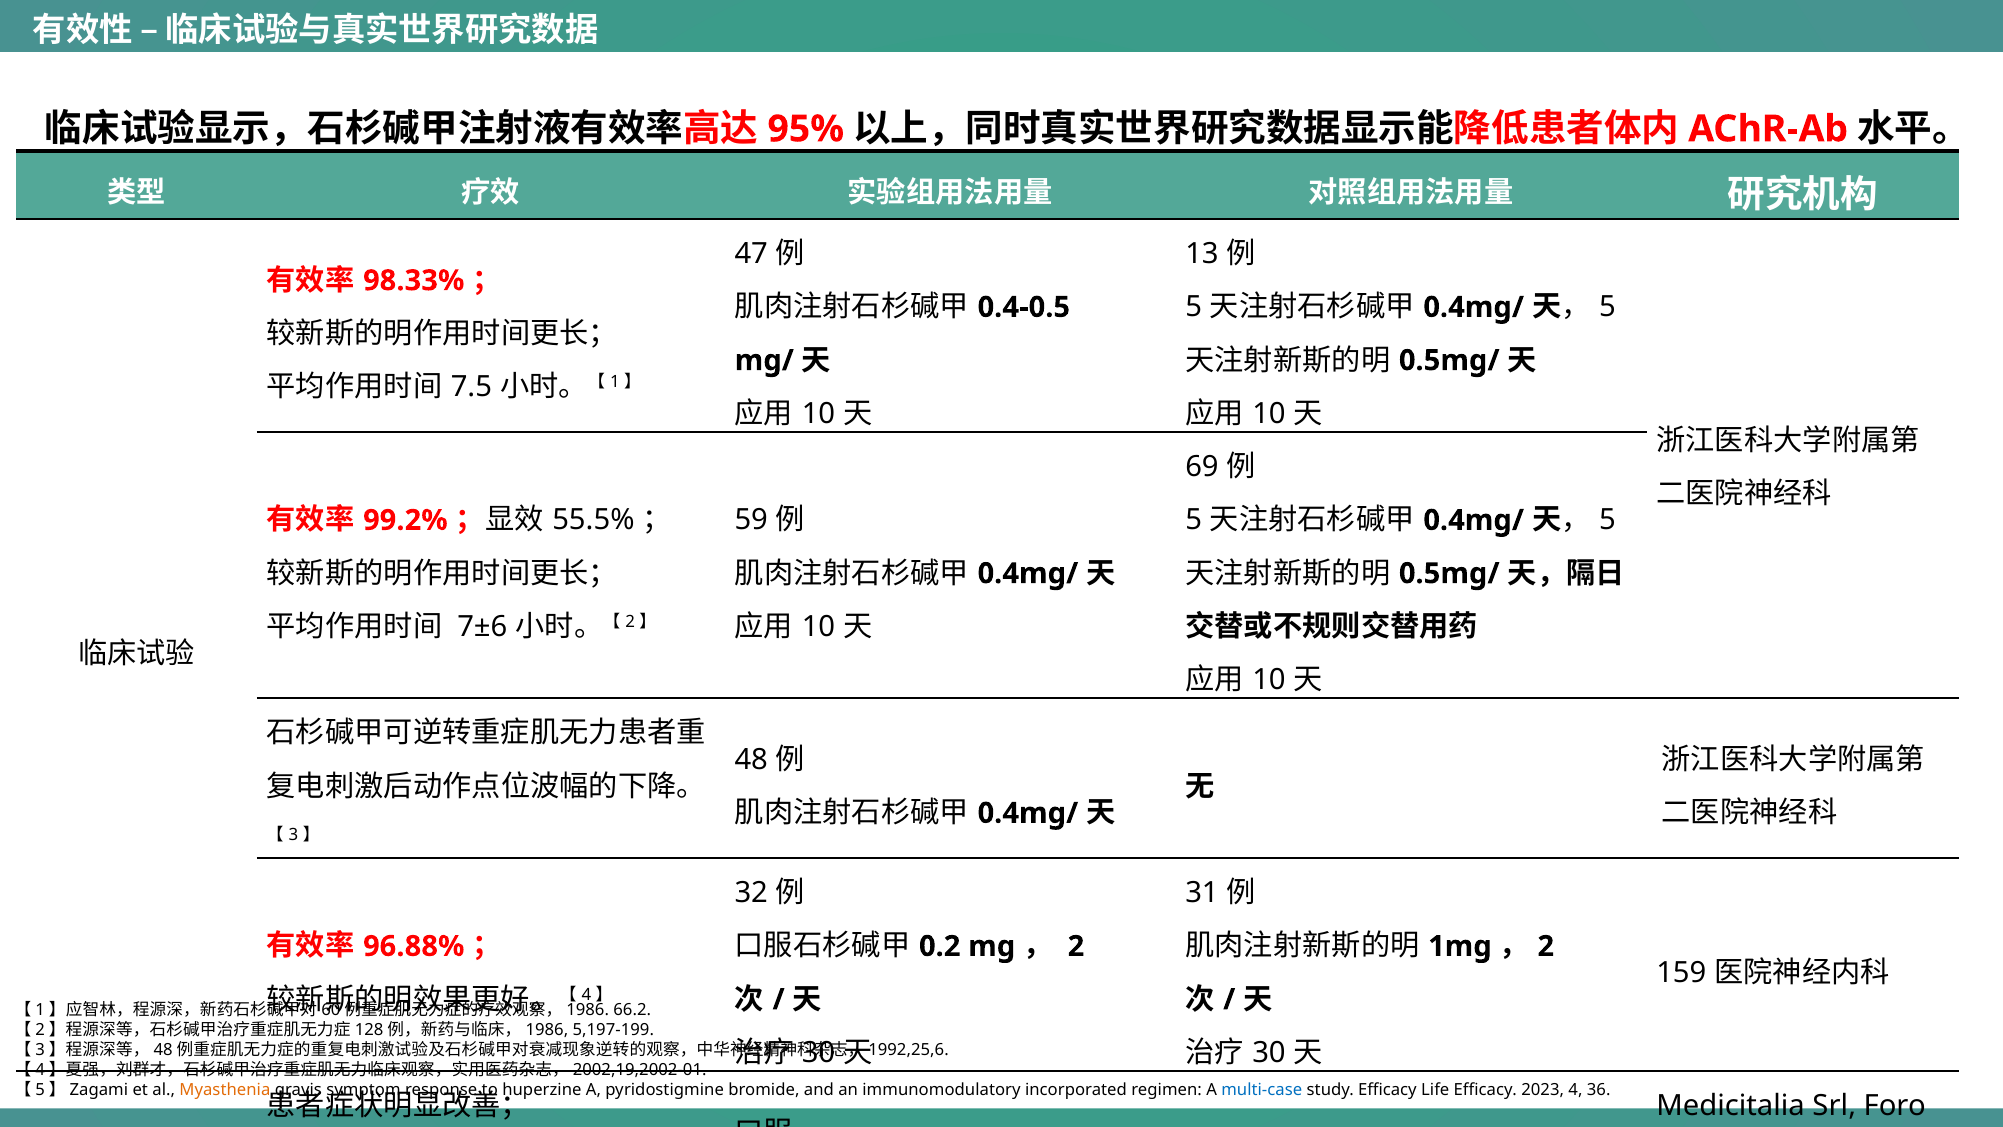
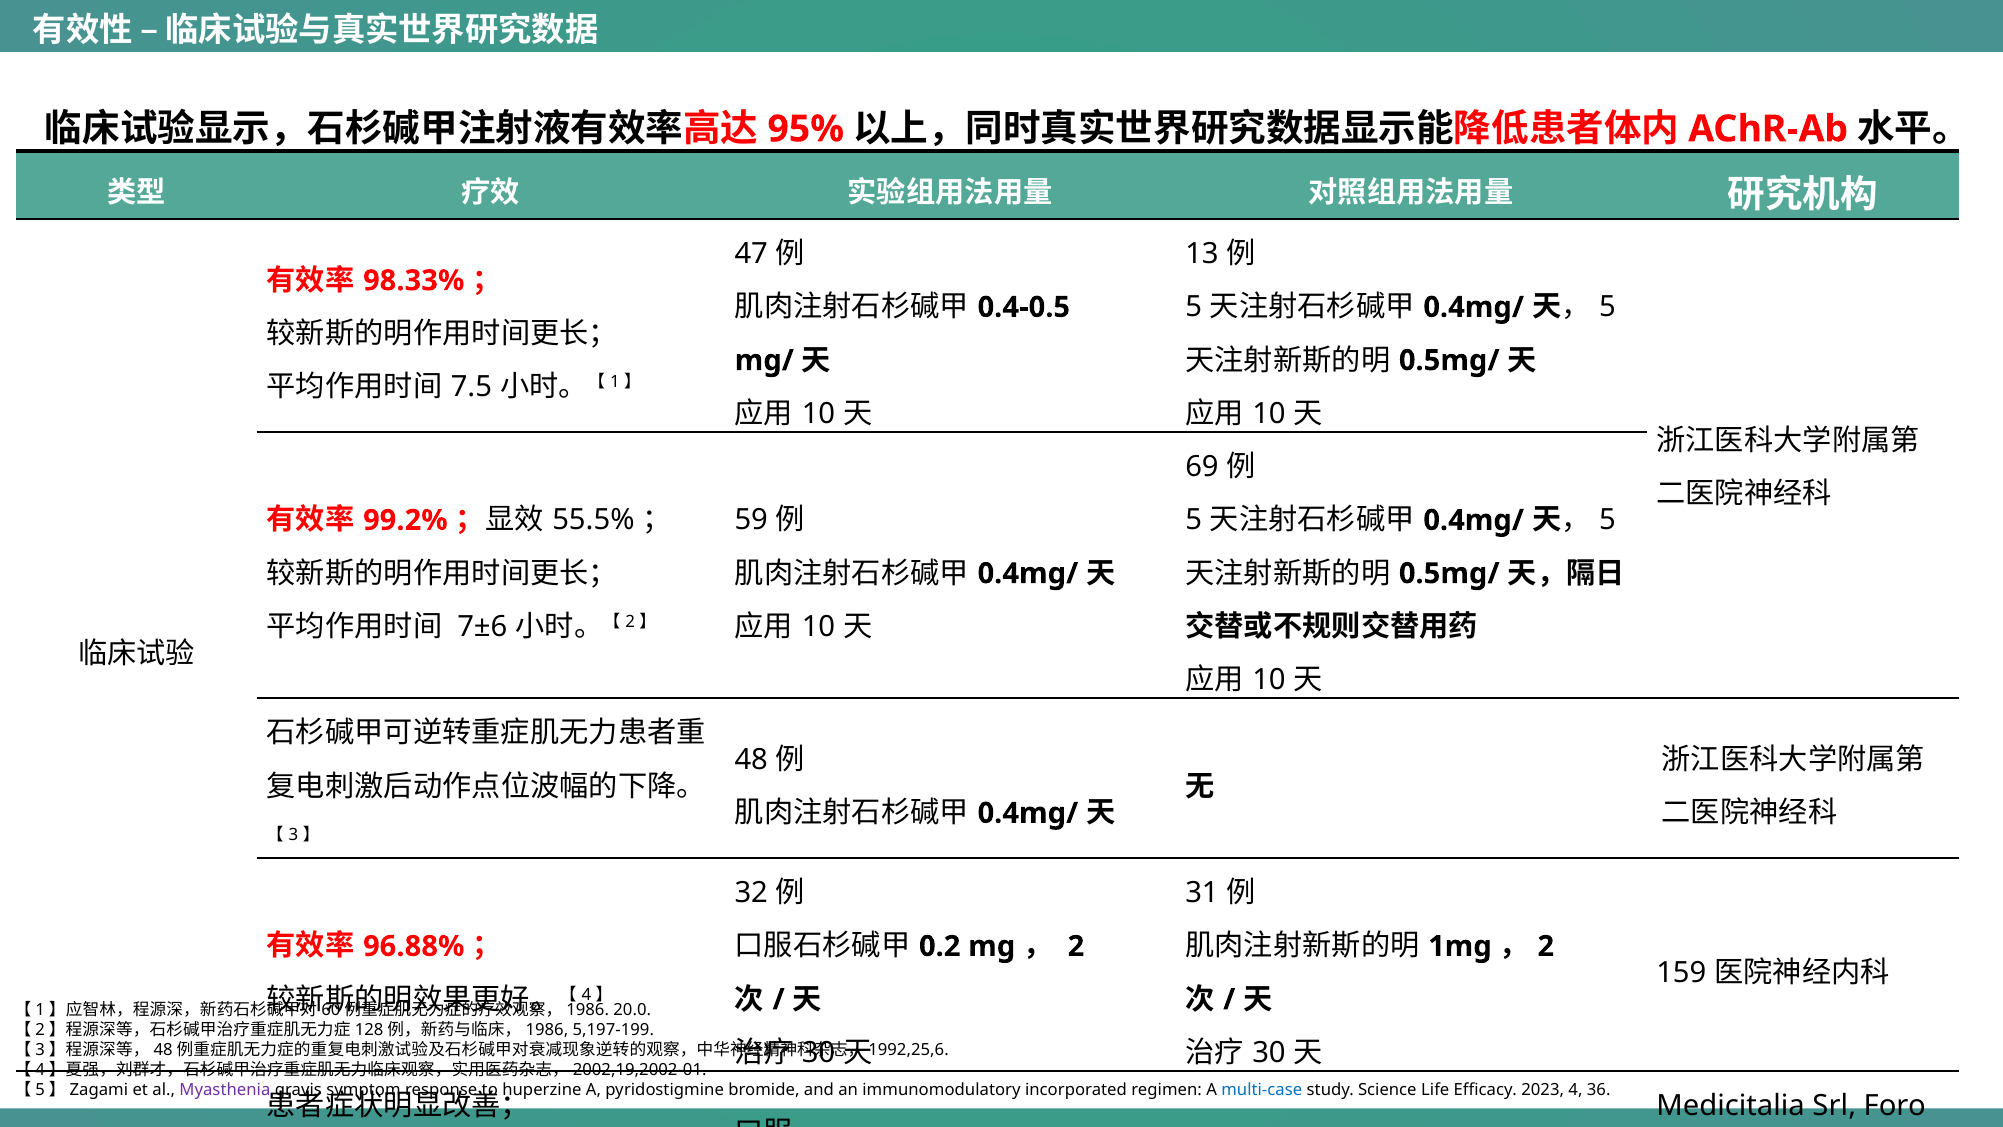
66.2: 66.2 -> 20.0 (632, 1010)
Myasthenia colour: orange -> purple (225, 1090)
study Efficacy: Efficacy -> Science (1387, 1090)
